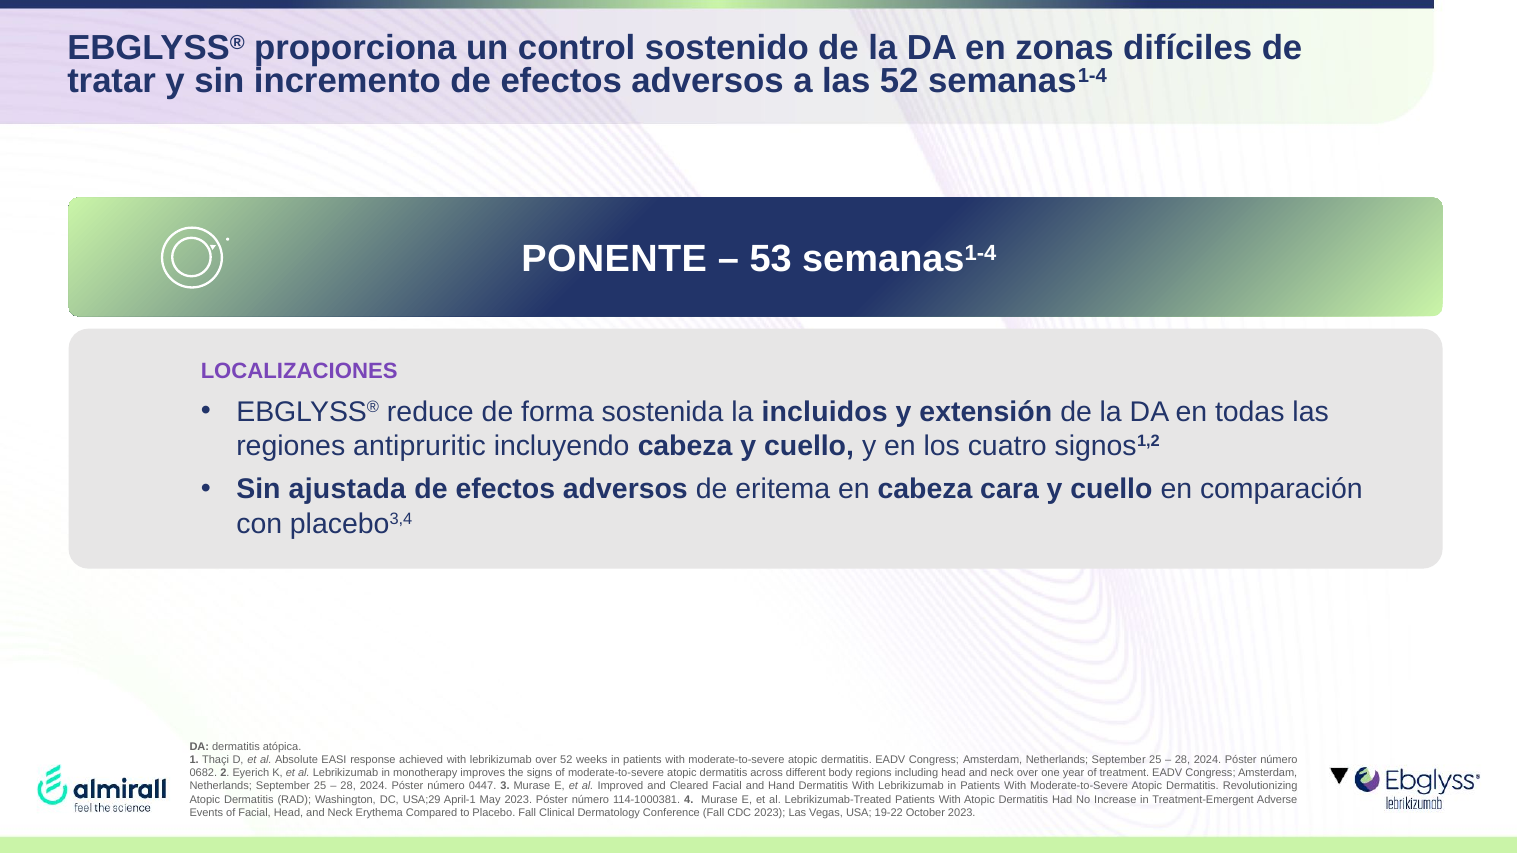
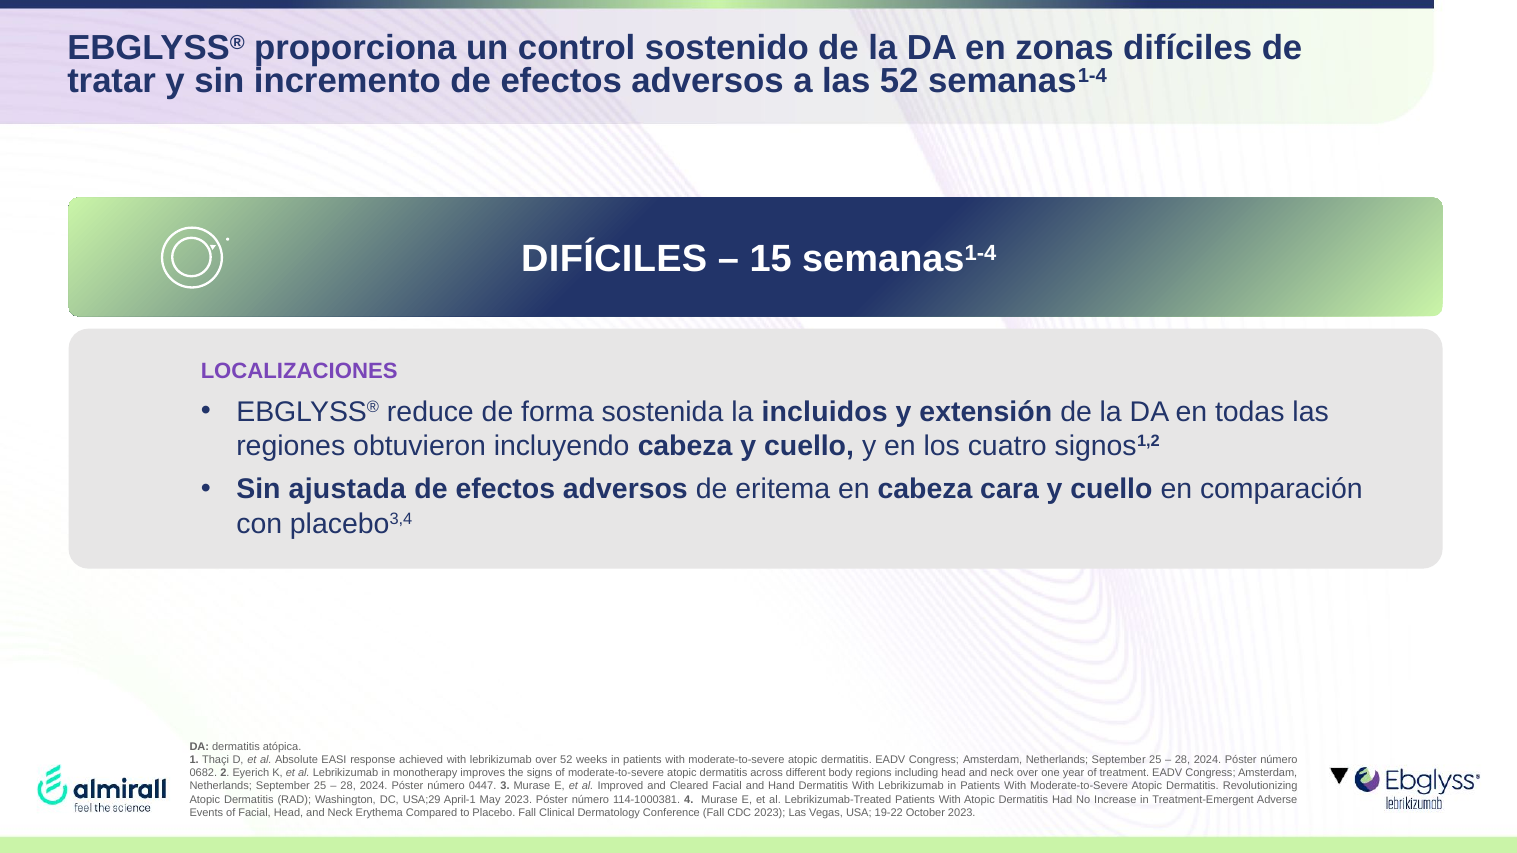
PONENTE: PONENTE -> DIFÍCILES (614, 259)
53: 53 -> 15 (771, 259)
antipruritic: antipruritic -> obtuvieron (420, 446)
